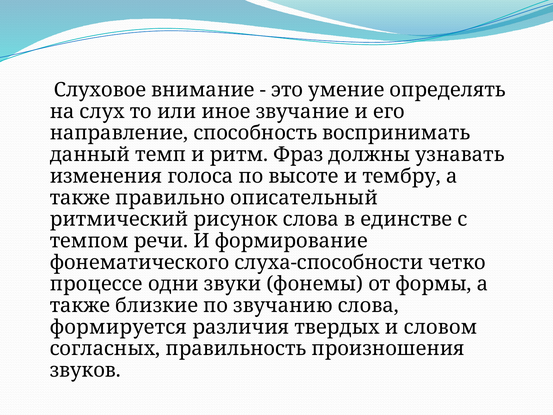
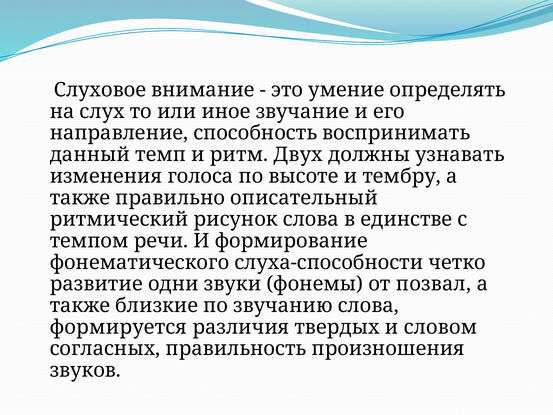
Фраз: Фраз -> Двух (298, 155)
процессе: процессе -> развитие (96, 284)
формы: формы -> позвал (433, 284)
